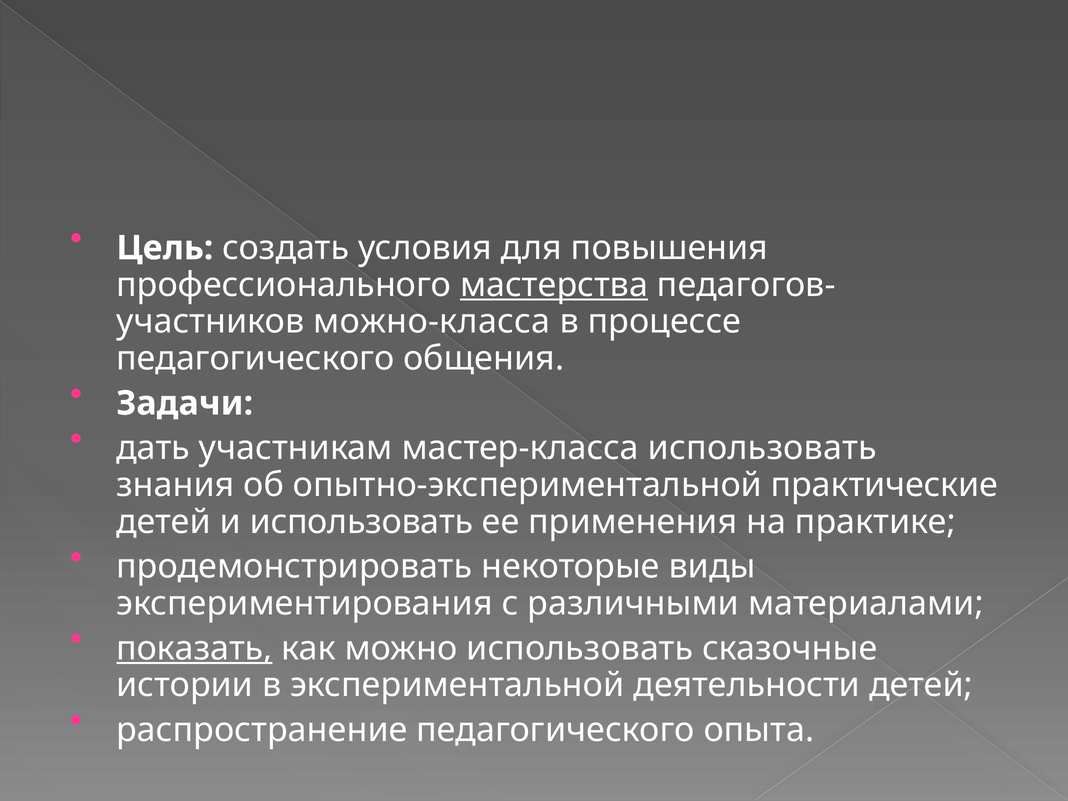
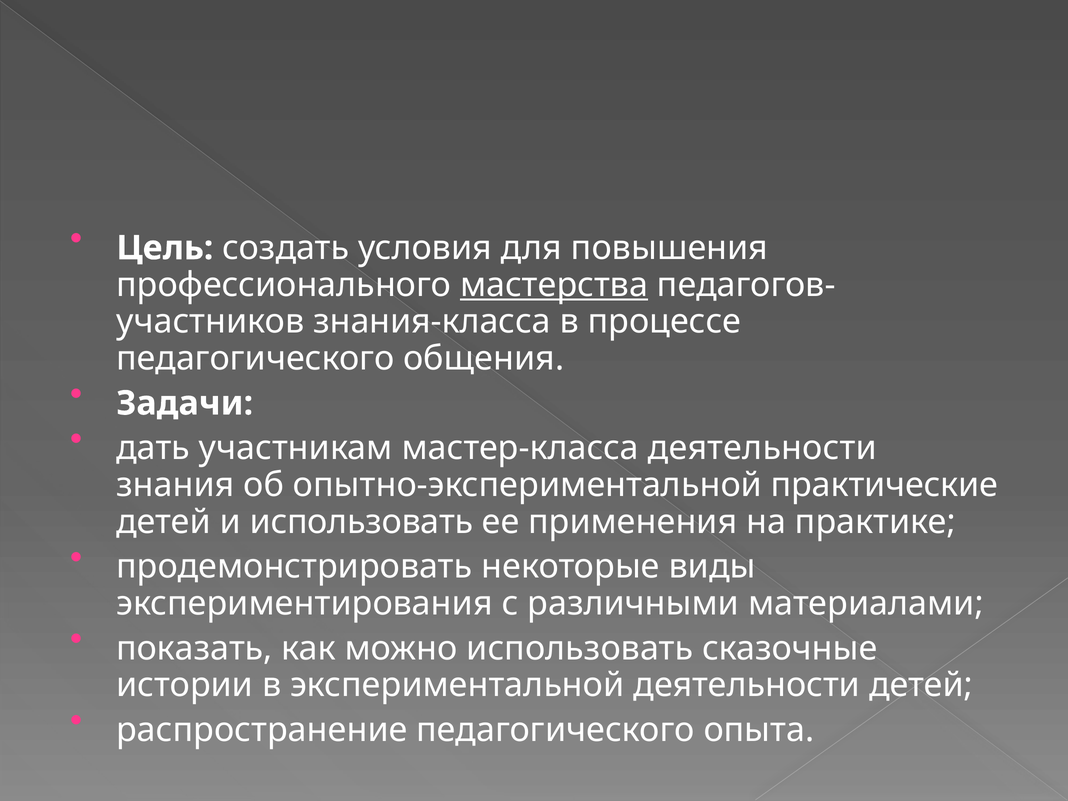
можно-класса: можно-класса -> знания-класса (432, 322)
мастер-класса использовать: использовать -> деятельности (762, 448)
показать underline: present -> none (194, 648)
